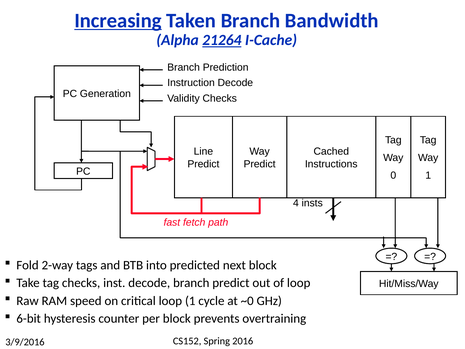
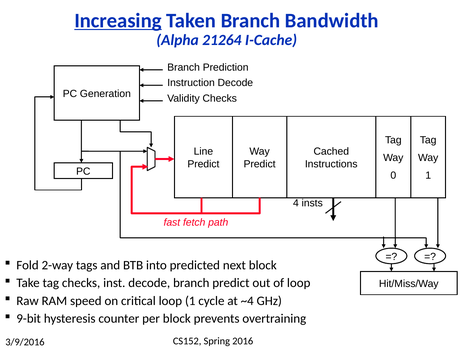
21264 underline: present -> none (222, 40)
~0: ~0 -> ~4 (247, 301)
6-bit: 6-bit -> 9-bit (29, 318)
